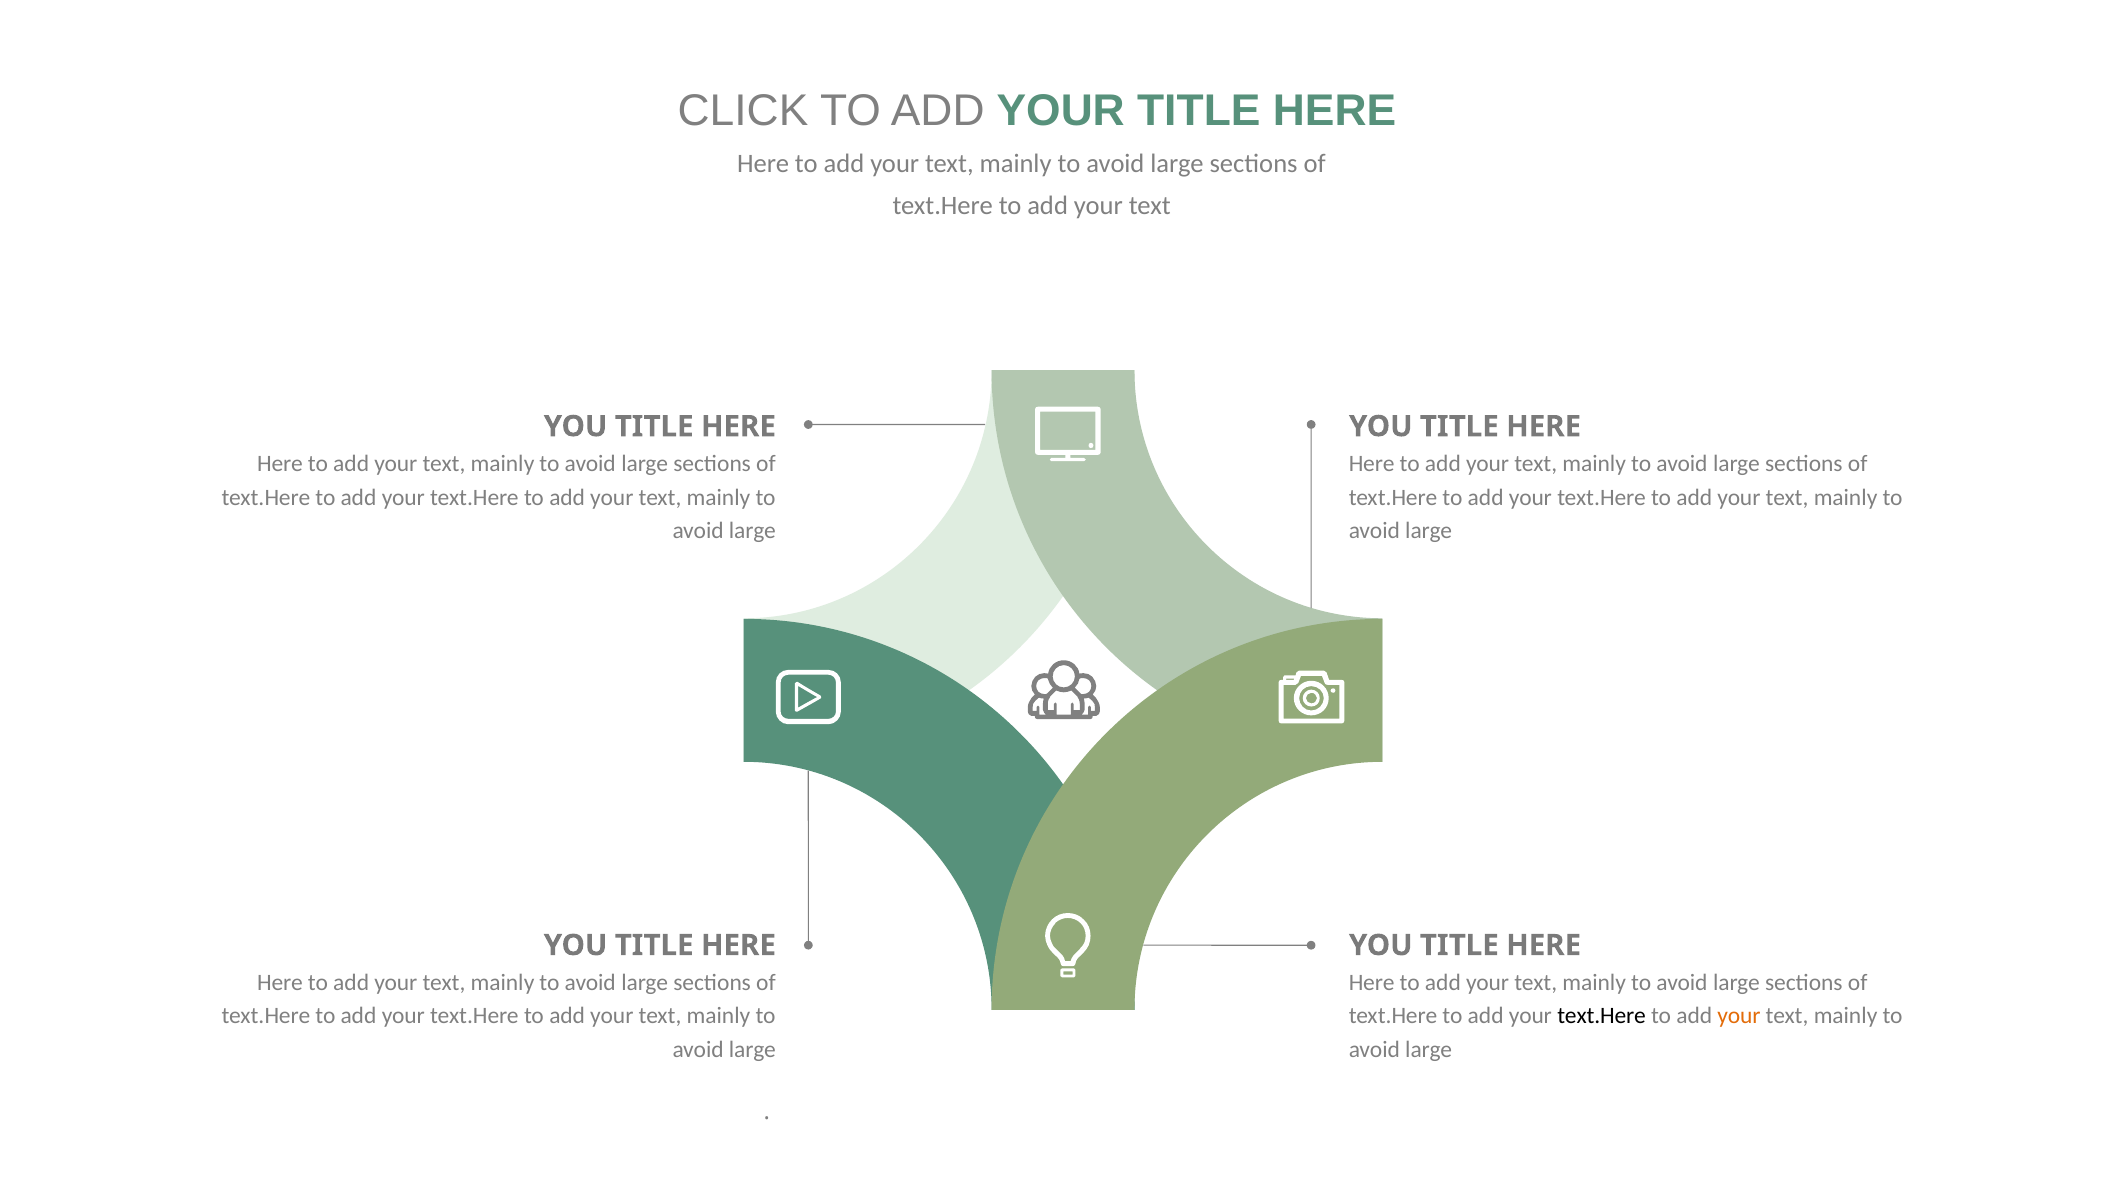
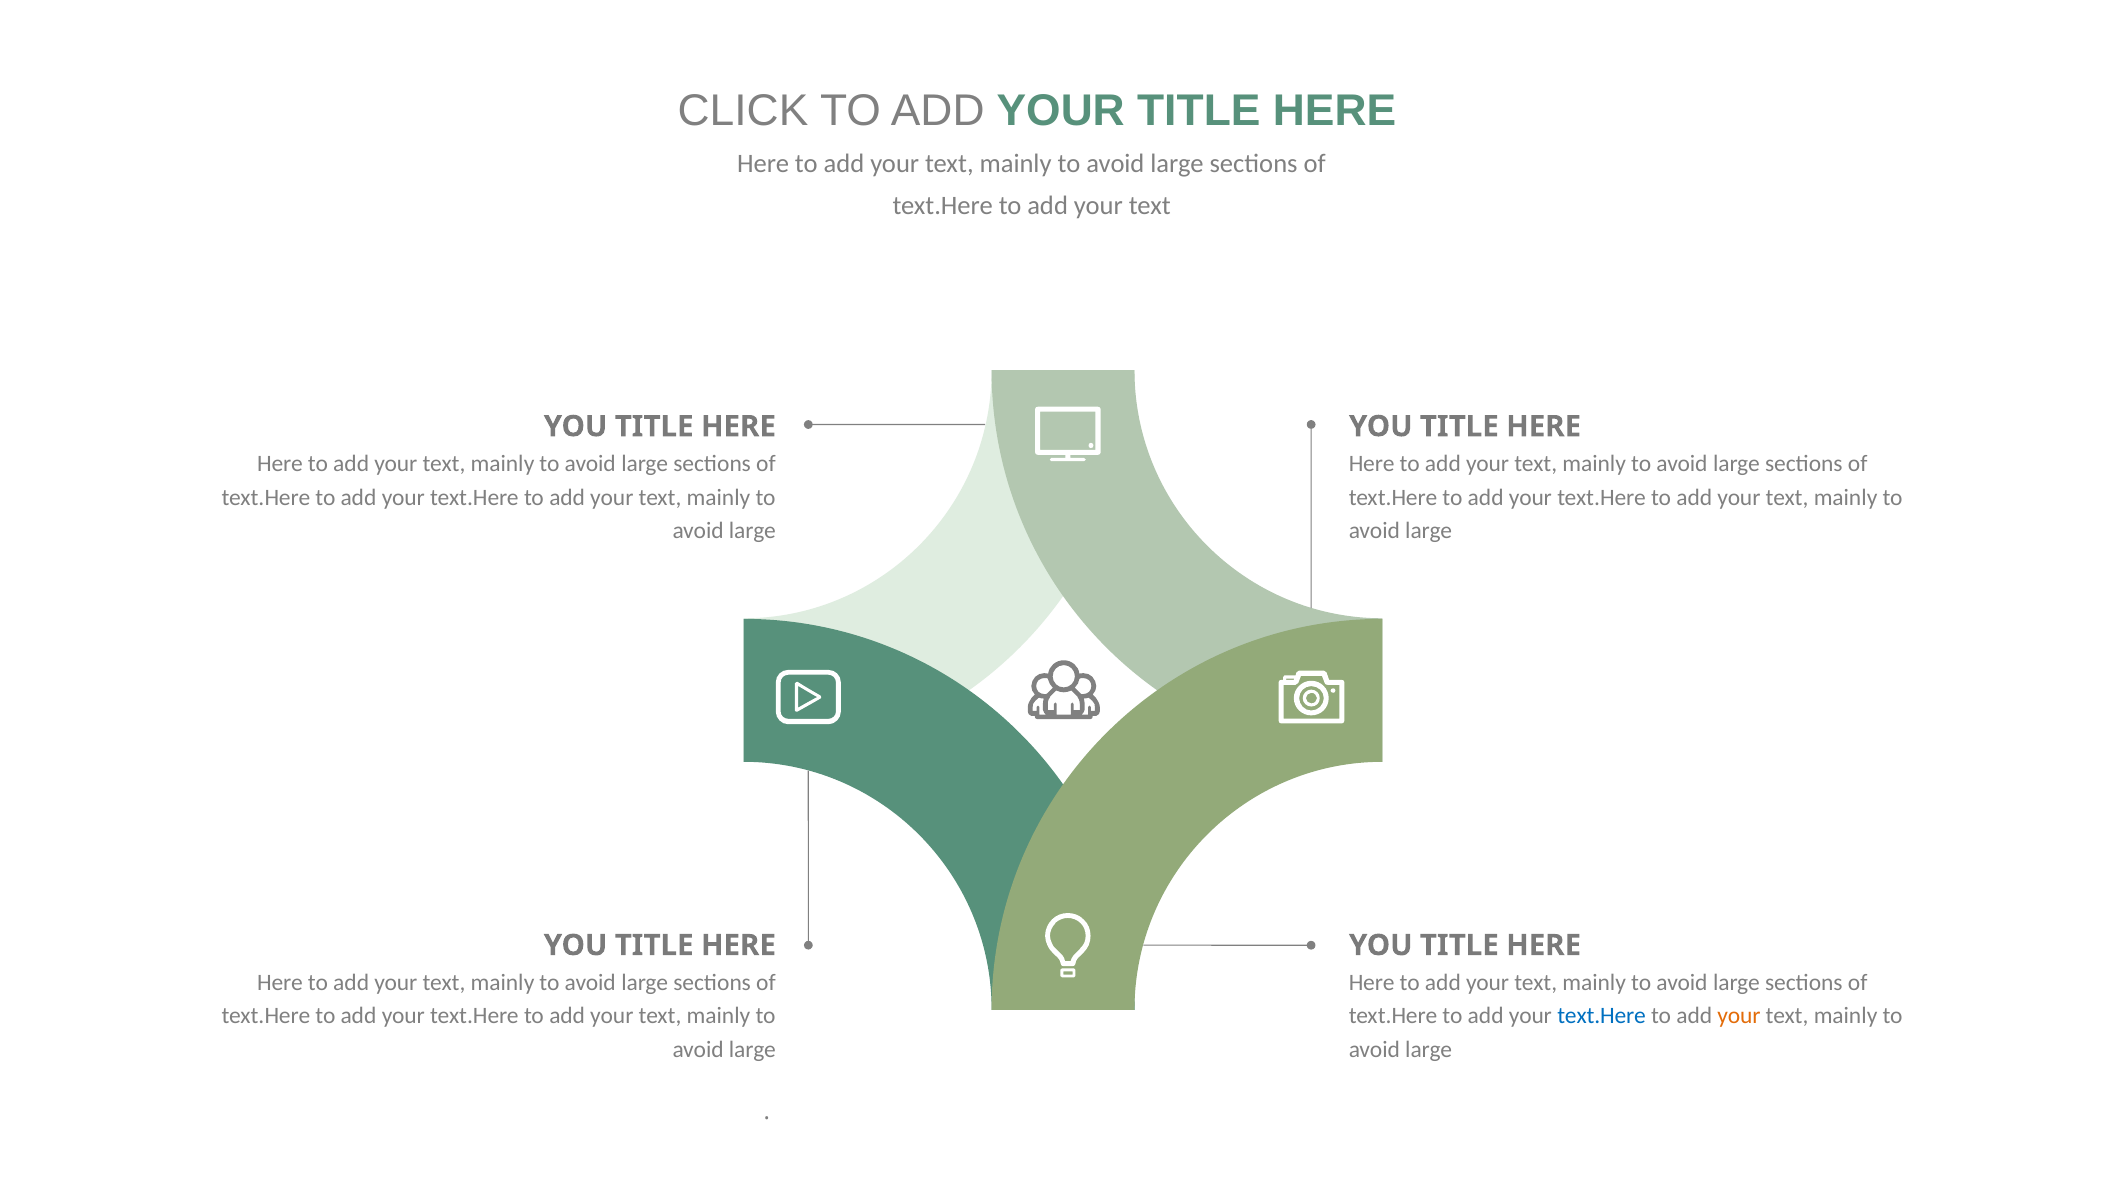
text.Here colour: black -> blue (1602, 1016)
